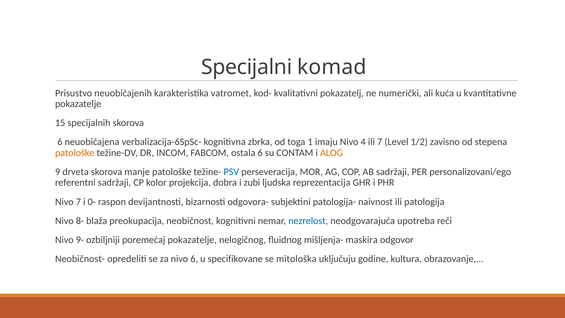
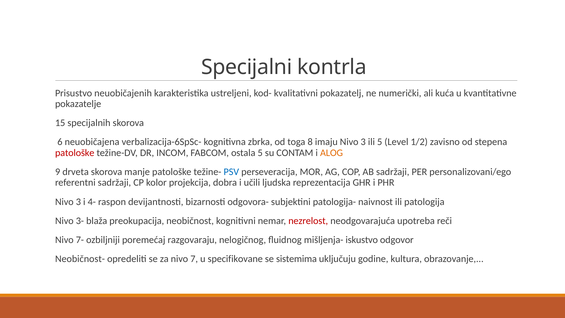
komad: komad -> kontrla (332, 67)
vatromet: vatromet -> ustreljeni (231, 93)
1: 1 -> 8 (310, 142)
imaju Nivo 4: 4 -> 3 (363, 142)
ili 7: 7 -> 5 (380, 142)
patološke colour: orange -> red (75, 153)
ostala 6: 6 -> 5 (260, 153)
zubi: zubi -> učili (252, 183)
7: 7 -> 3 (78, 202)
0-: 0- -> 4- (92, 202)
8-: 8- -> 3- (80, 221)
nezrelost colour: blue -> red (308, 221)
9-: 9- -> 7- (80, 240)
poremećaj pokazatelje: pokazatelje -> razgovaraju (192, 240)
maskira: maskira -> iskustvo (362, 240)
nivo 6: 6 -> 7 (194, 259)
mitološka: mitološka -> sistemima (296, 259)
